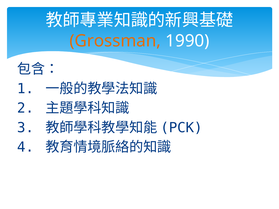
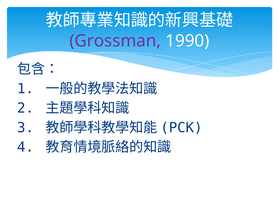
Grossman colour: orange -> purple (115, 41)
